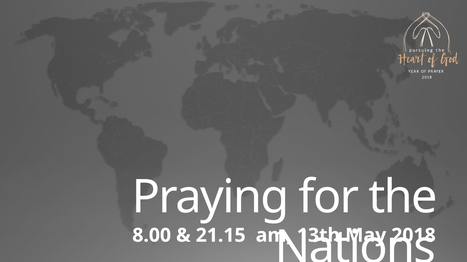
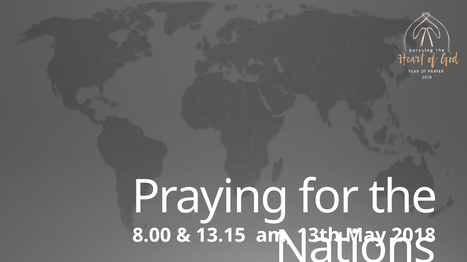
21.15: 21.15 -> 13.15 (221, 236)
